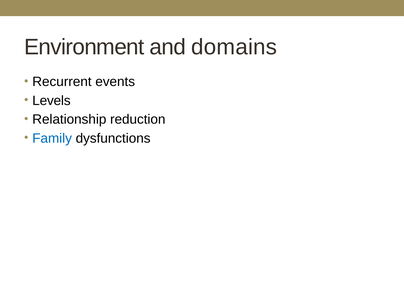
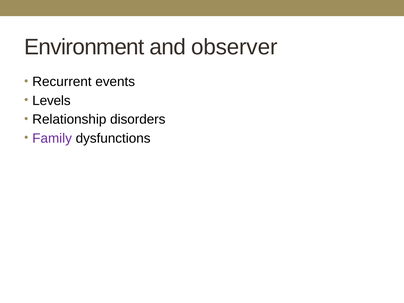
domains: domains -> observer (234, 47)
reduction: reduction -> disorders (138, 119)
Family colour: blue -> purple (52, 138)
